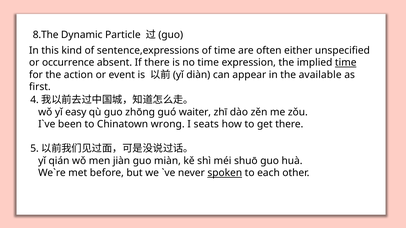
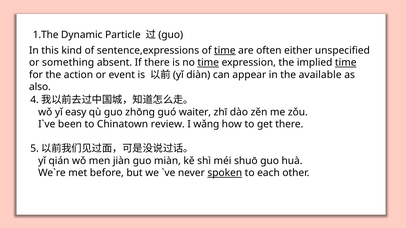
8.The: 8.The -> 1.The (46, 35)
time underline: none -> present (225, 50)
occurrence: occurrence -> something (68, 63)
time underline: none -> present (208, 63)
first: first -> also (40, 87)
wrong: wrong -> review (168, 124)
seats: seats -> wǎng (206, 124)
